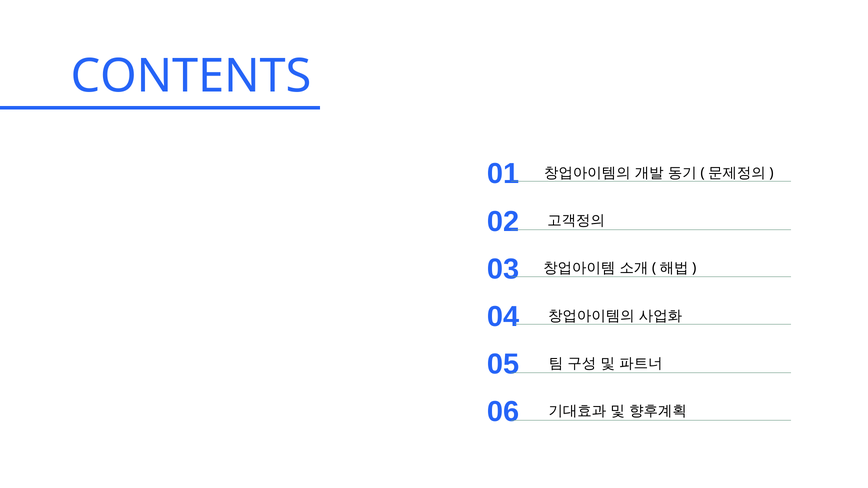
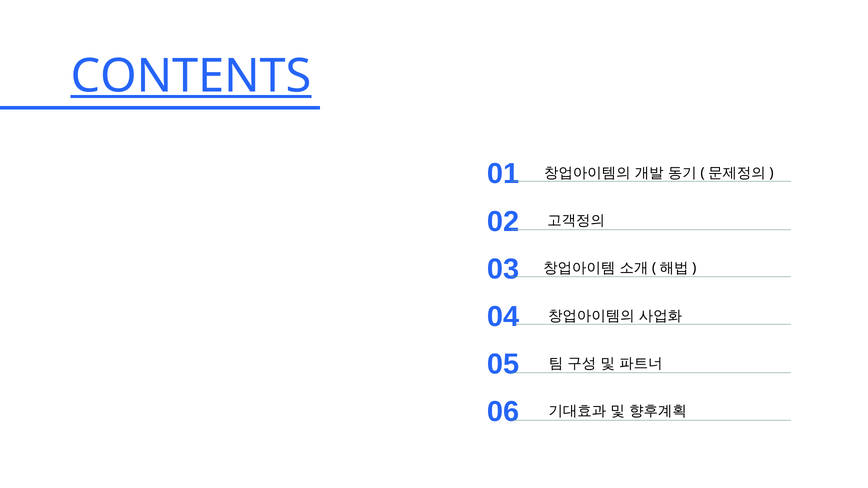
CONTENTS underline: none -> present (191, 76)
